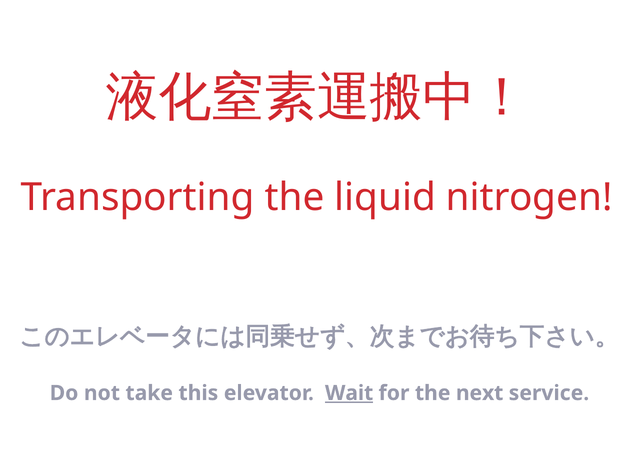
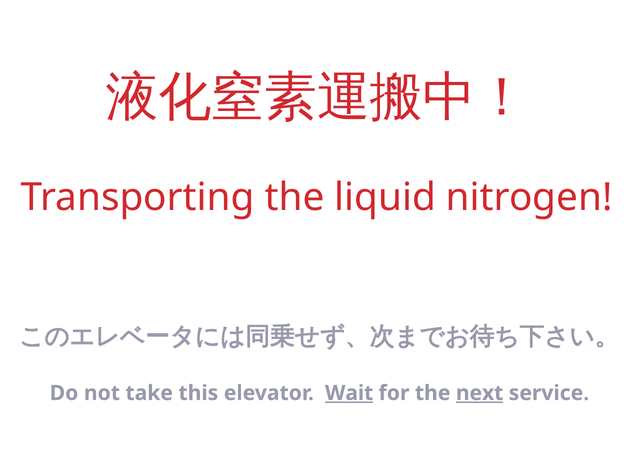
next underline: none -> present (480, 393)
